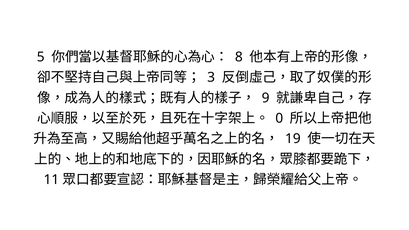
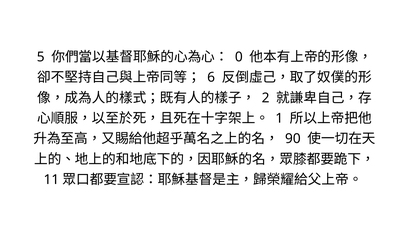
8: 8 -> 0 (239, 57)
3: 3 -> 6 (211, 77)
9: 9 -> 2 (266, 98)
0: 0 -> 1 (279, 118)
19: 19 -> 90 (293, 139)
